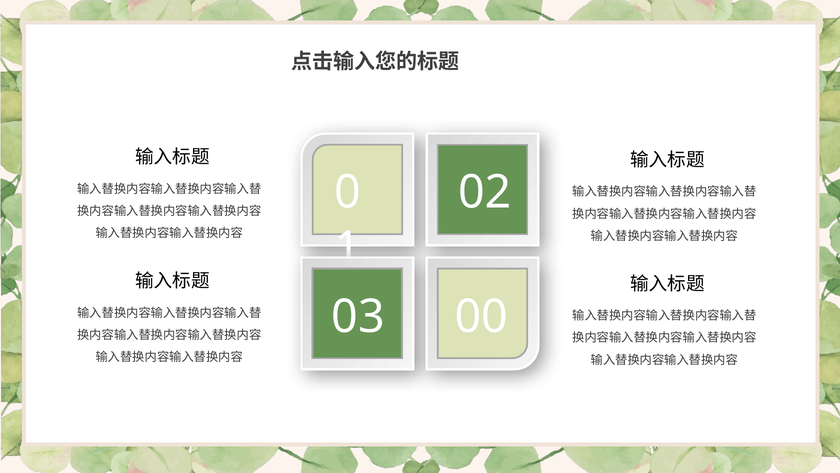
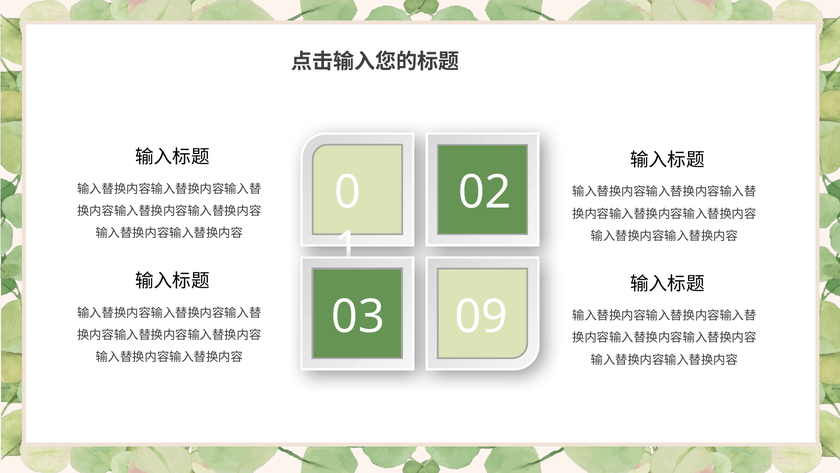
00: 00 -> 09 (481, 316)
